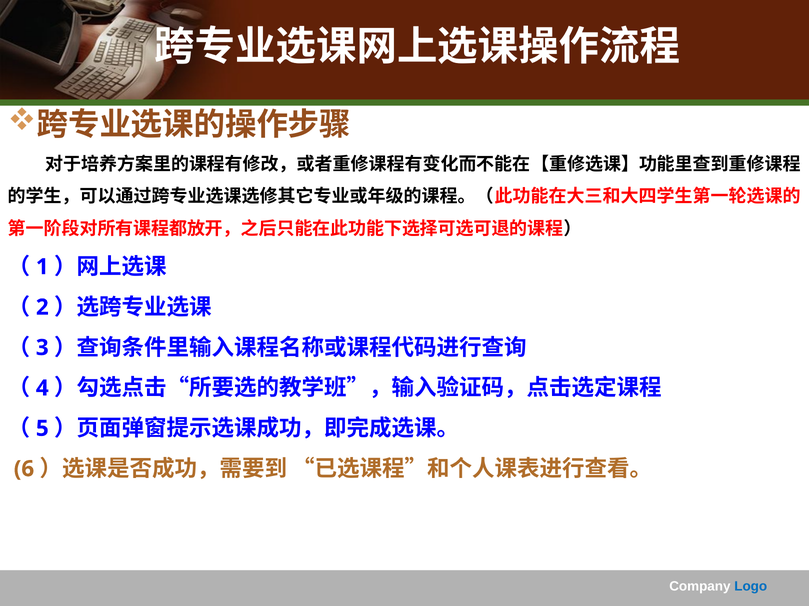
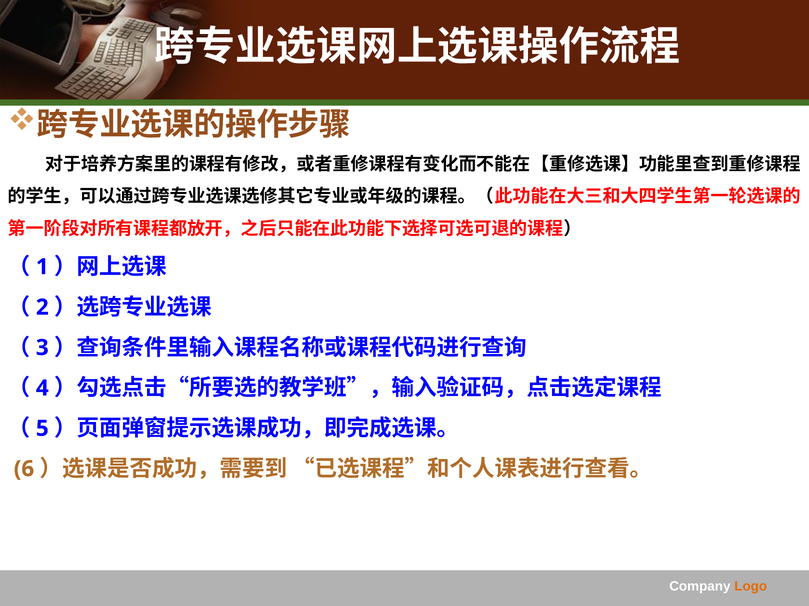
Logo colour: blue -> orange (751, 587)
